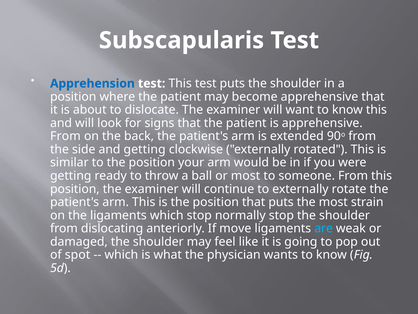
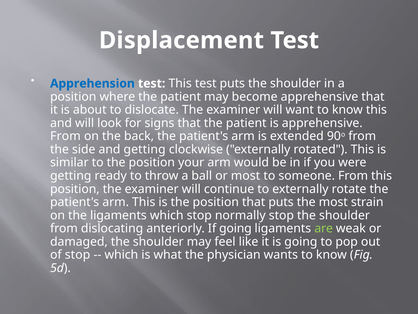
Subscapularis: Subscapularis -> Displacement (181, 40)
If move: move -> going (235, 228)
are colour: light blue -> light green (324, 228)
of spot: spot -> stop (78, 255)
